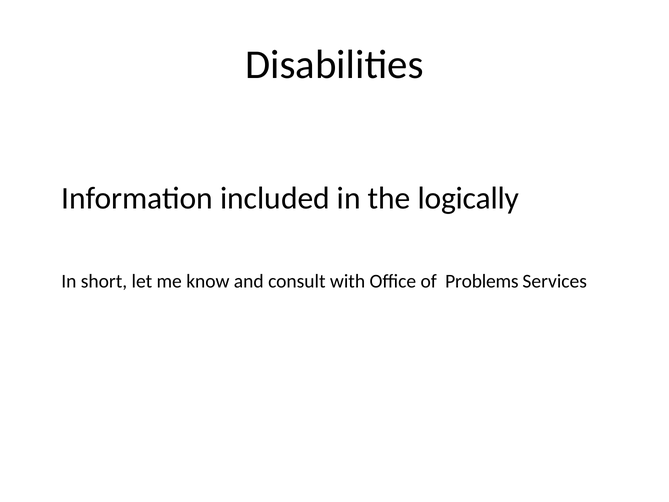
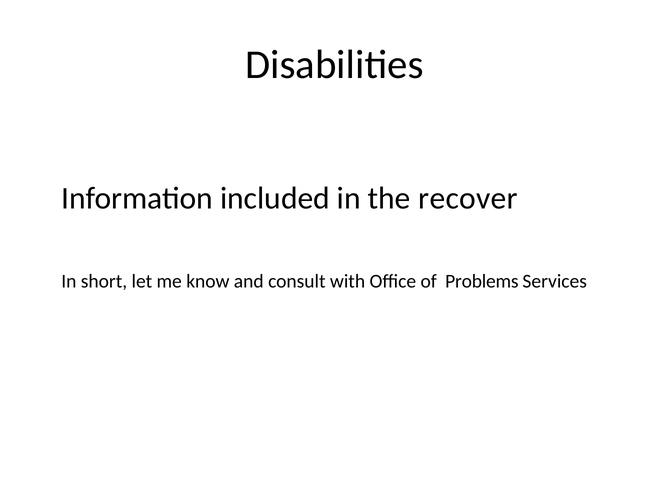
logically: logically -> recover (468, 198)
